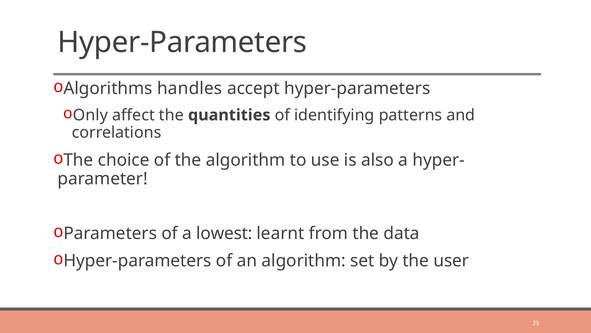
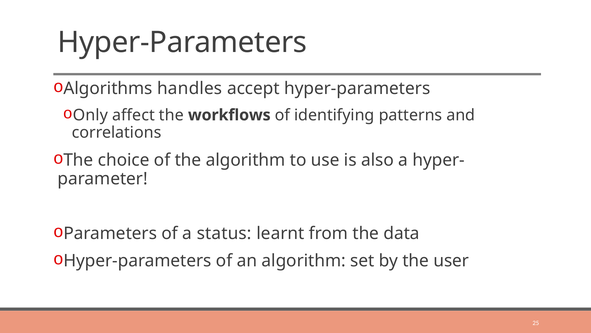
quantities: quantities -> workflows (229, 115)
lowest: lowest -> status (224, 233)
